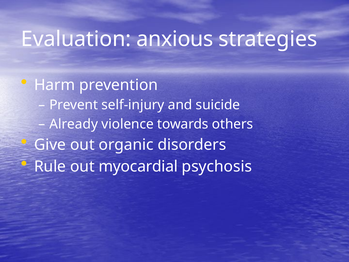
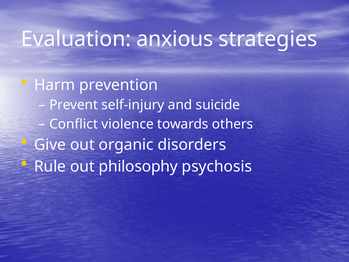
Already: Already -> Conflict (74, 124)
myocardial: myocardial -> philosophy (138, 166)
